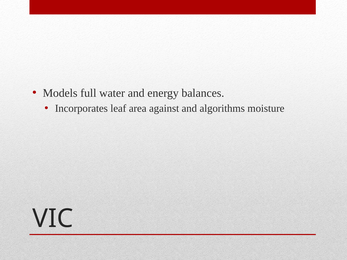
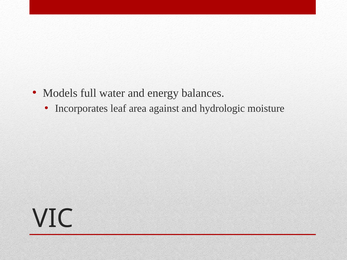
algorithms: algorithms -> hydrologic (222, 108)
